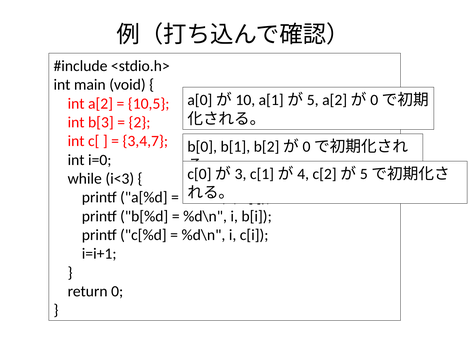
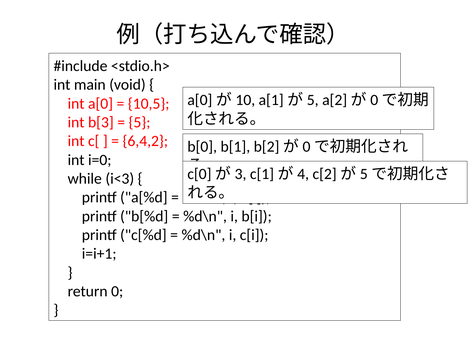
a[2: a[2 -> a[0 (101, 103)
2: 2 -> 5 (140, 122)
3,4,7: 3,4,7 -> 6,4,2 (145, 141)
